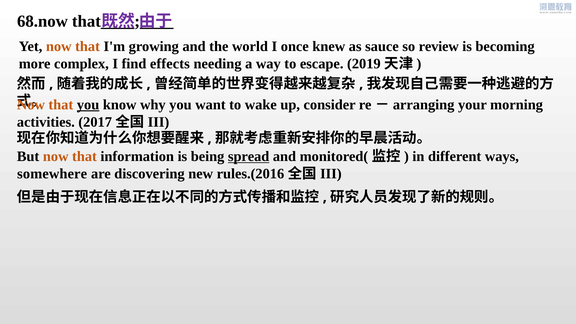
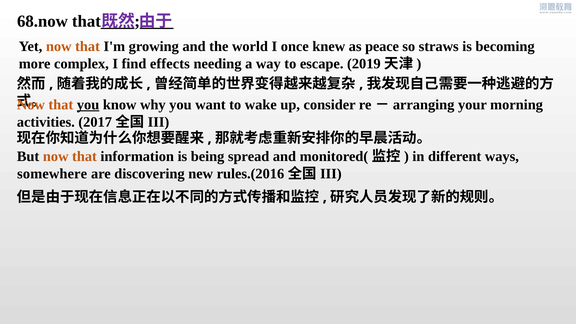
sauce: sauce -> peace (382, 46)
review: review -> straws (439, 46)
spread underline: present -> none (249, 156)
